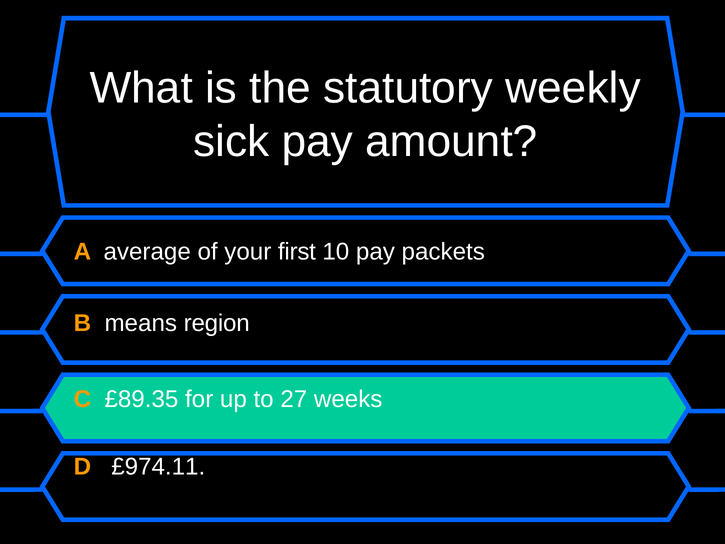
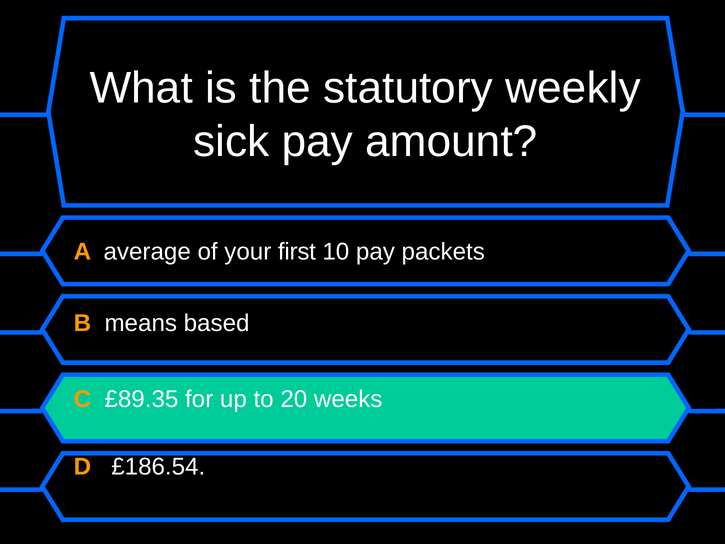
region: region -> based (217, 323)
27: 27 -> 20 (294, 399)
£974.11: £974.11 -> £186.54 (158, 467)
